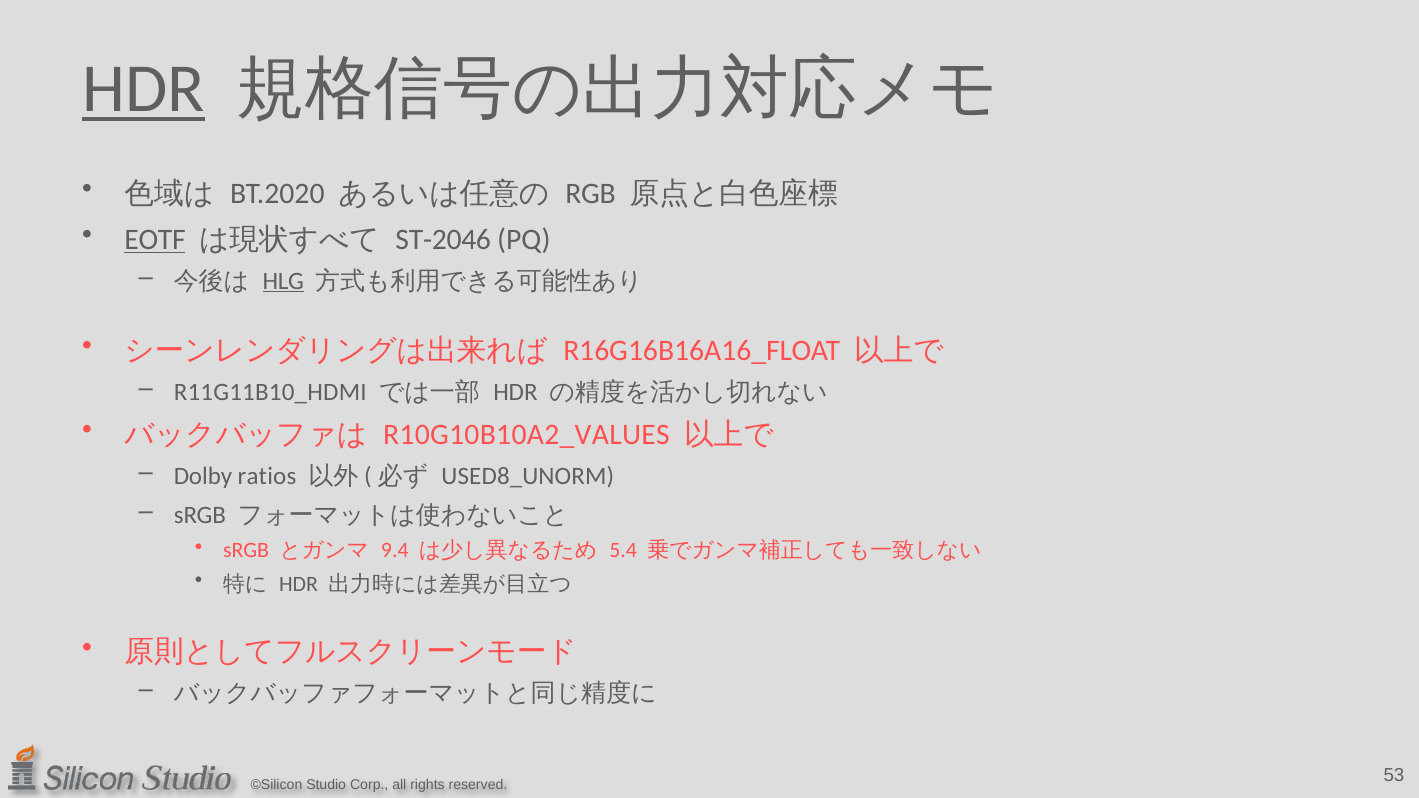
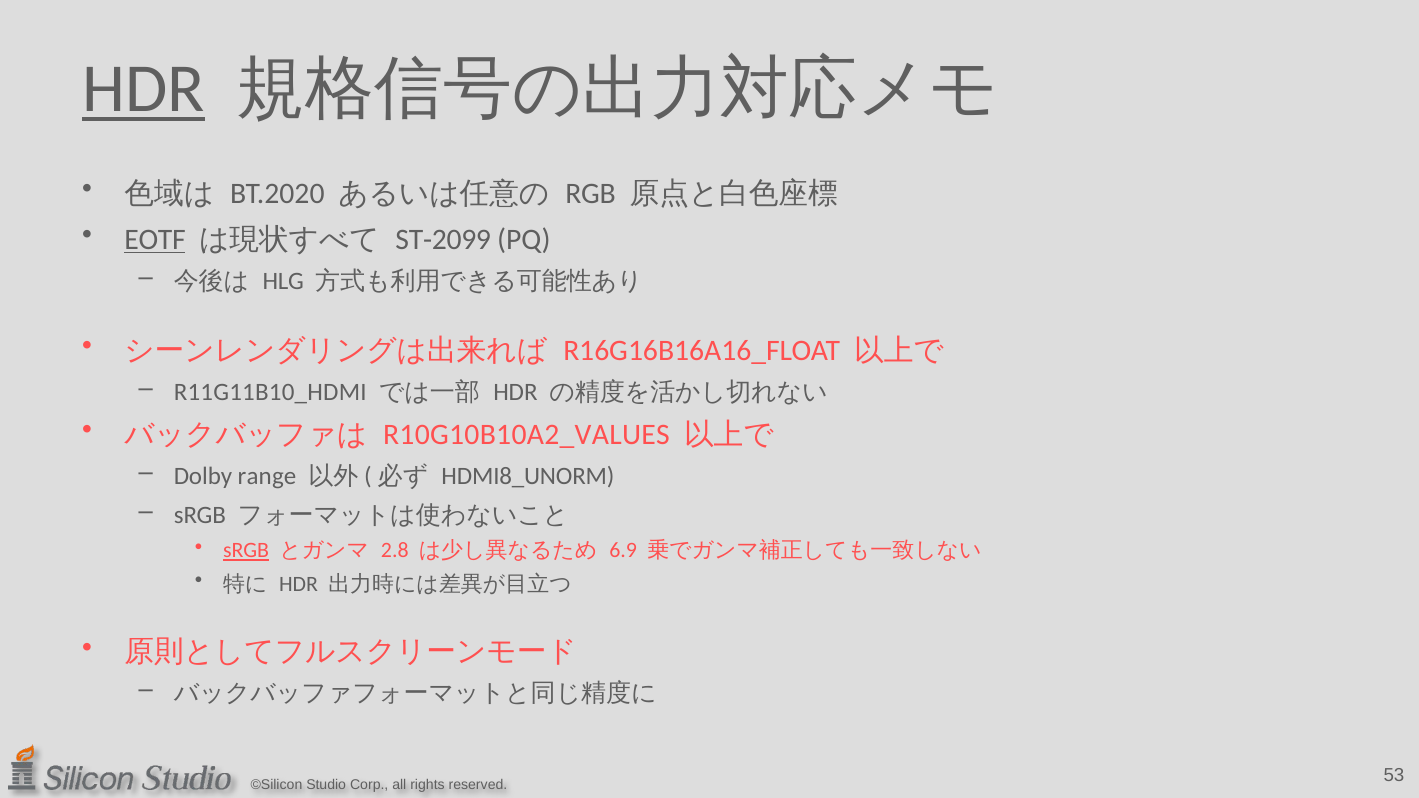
ST-2046: ST-2046 -> ST-2099 (443, 240)
HLG underline: present -> none (283, 281)
ratios: ratios -> range (267, 476)
USED8_UNORM: USED8_UNORM -> HDMI8_UNORM (528, 476)
sRGB underline: none -> present (246, 551)
9.4: 9.4 -> 2.8 (395, 551)
5.4: 5.4 -> 6.9 (623, 551)
